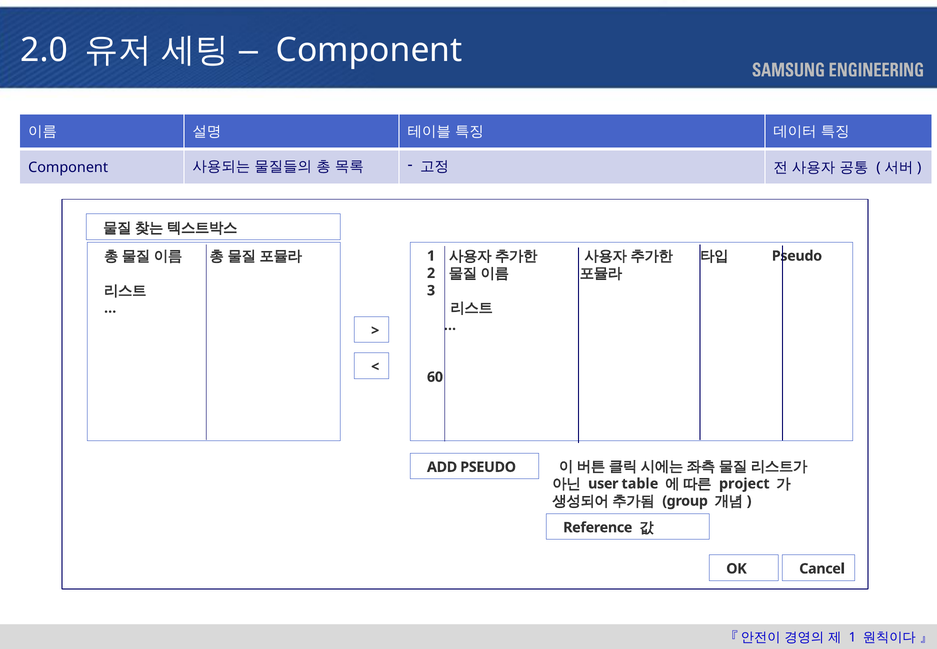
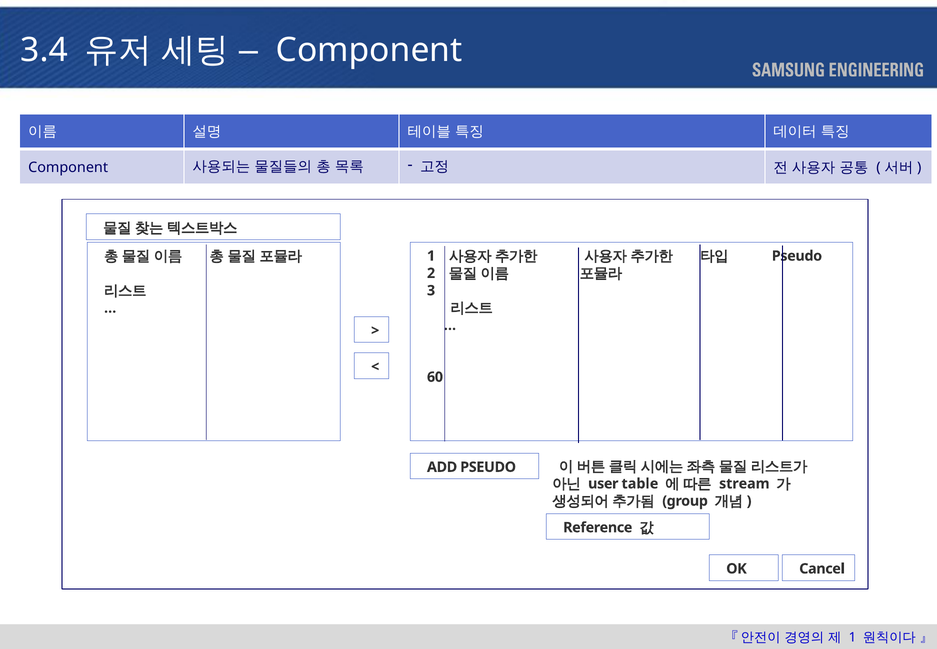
2.0: 2.0 -> 3.4 (44, 50)
project: project -> stream (744, 483)
